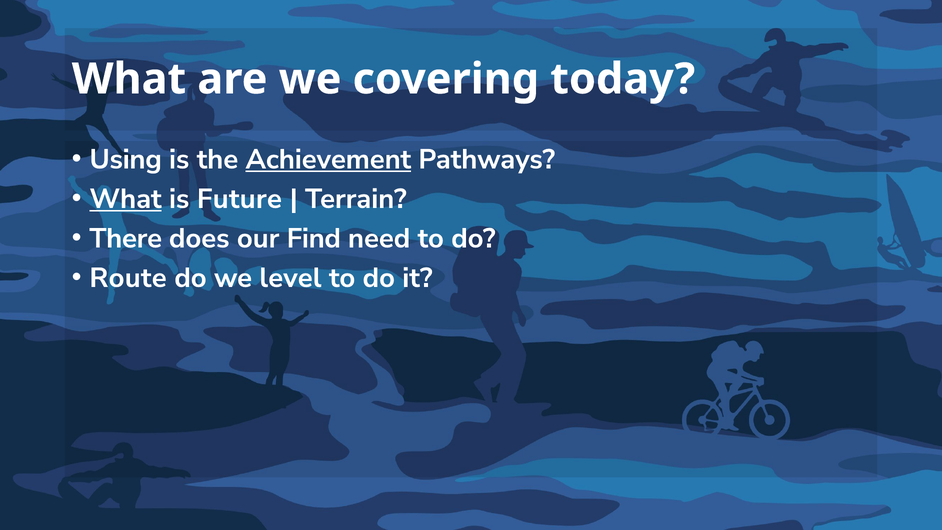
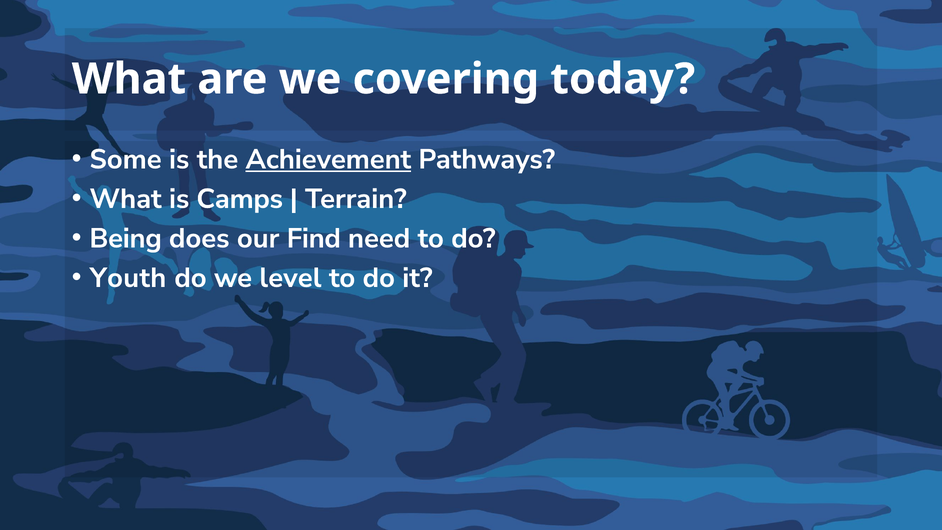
Using: Using -> Some (126, 159)
What underline: present -> none (126, 199)
Future: Future -> Camps (240, 199)
There: There -> Being (126, 238)
Route: Route -> Youth (128, 278)
